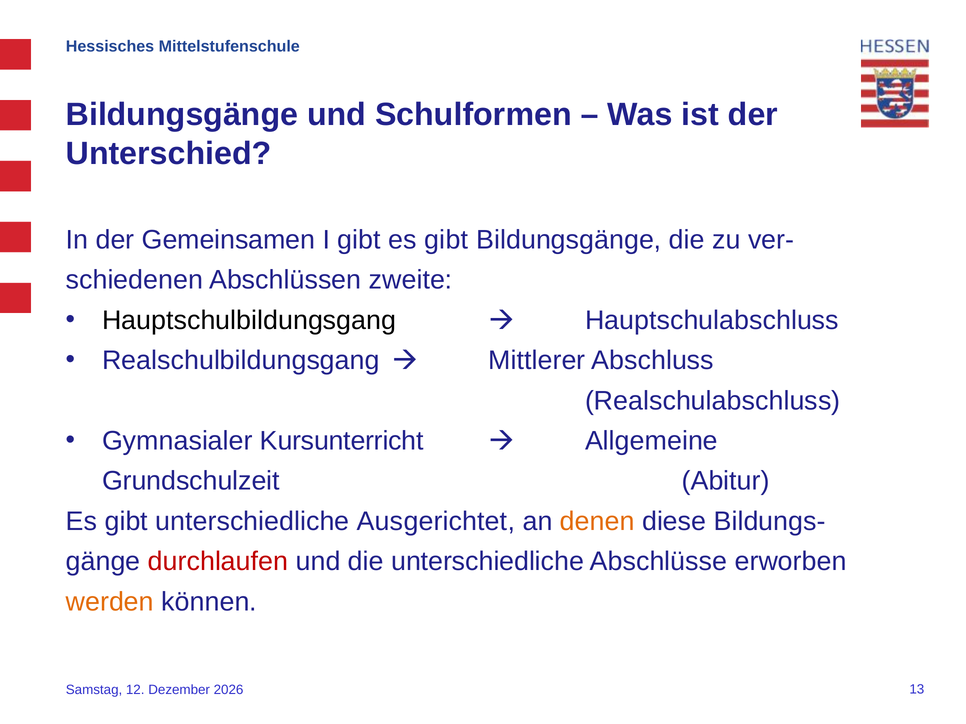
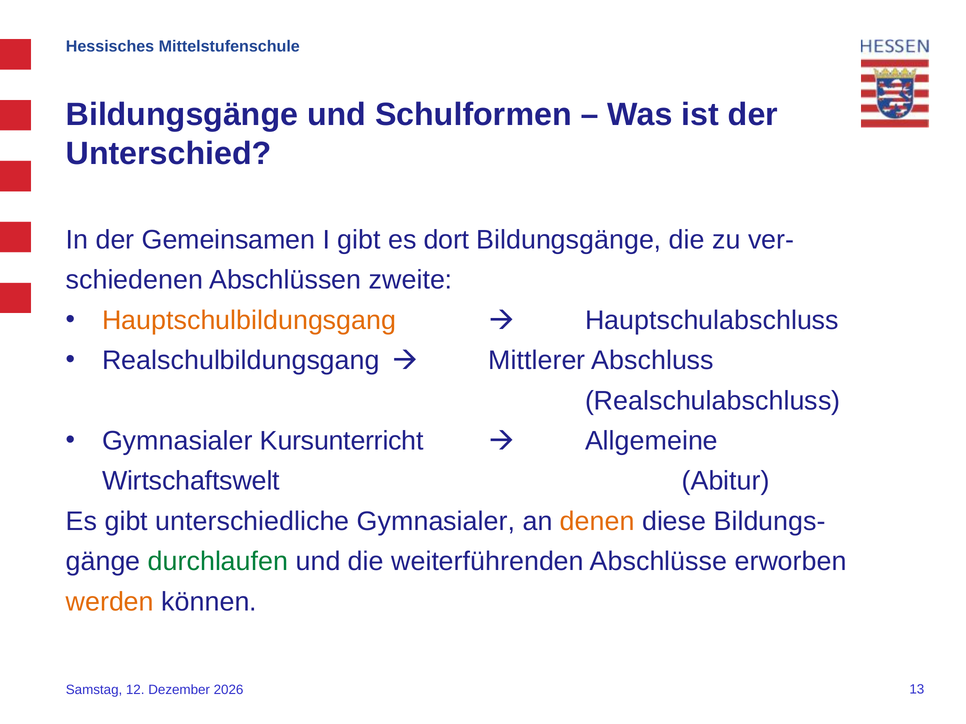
gibt es gibt: gibt -> dort (447, 240)
Hauptschulbildungsgang colour: black -> orange (249, 320)
Grundschulzeit: Grundschulzeit -> Wirtschaftswelt (191, 481)
unterschiedliche Ausgerichtet: Ausgerichtet -> Gymnasialer (436, 522)
durchlaufen colour: red -> green (218, 562)
die unterschiedliche: unterschiedliche -> weiterführenden (488, 562)
